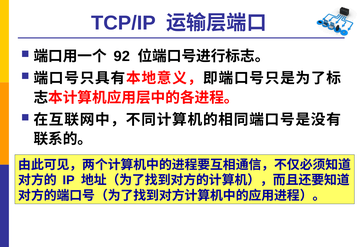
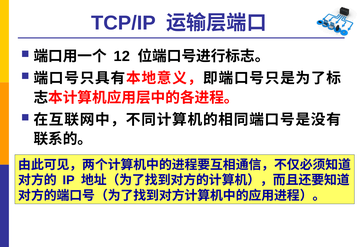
92: 92 -> 12 (122, 56)
